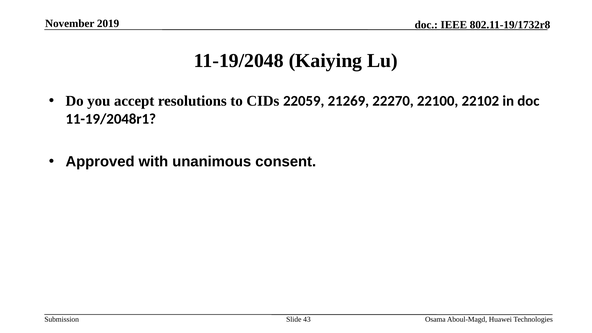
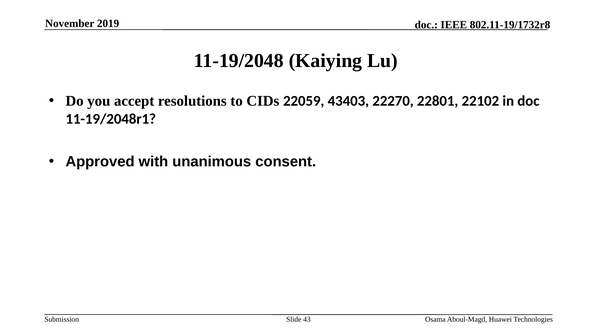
21269: 21269 -> 43403 (348, 101)
22100: 22100 -> 22801 (438, 101)
